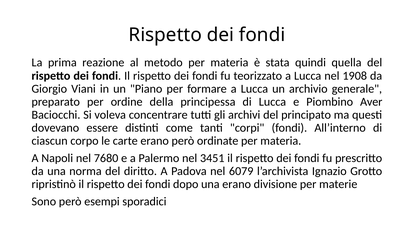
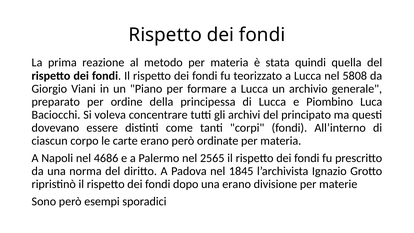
1908: 1908 -> 5808 (355, 76)
Aver: Aver -> Luca (371, 102)
7680: 7680 -> 4686 (106, 158)
3451: 3451 -> 2565 (212, 158)
6079: 6079 -> 1845 (241, 171)
